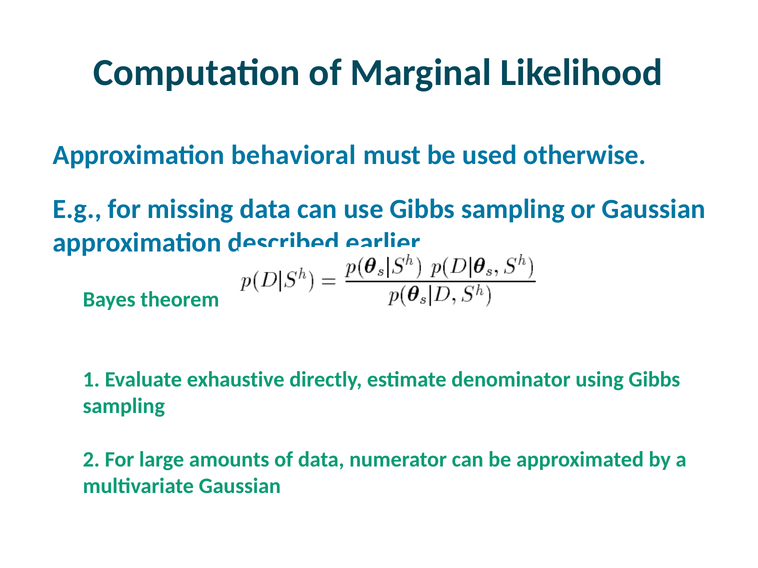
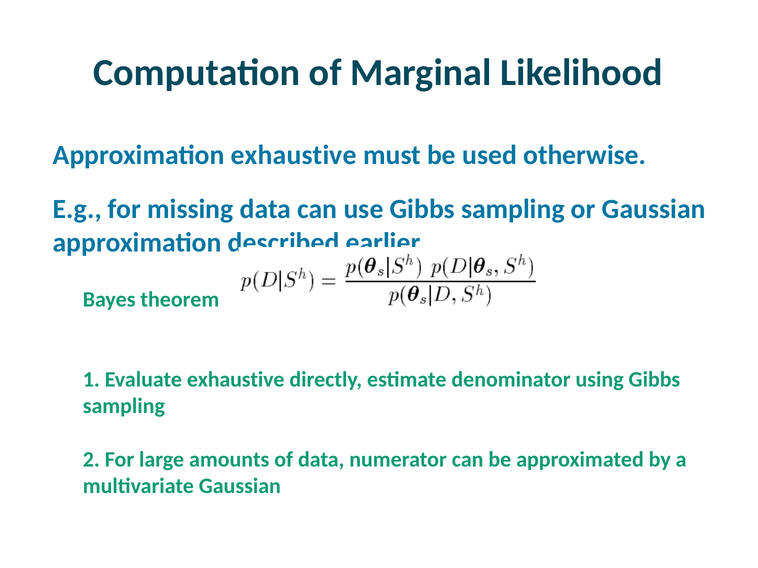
Approximation behavioral: behavioral -> exhaustive (294, 155)
